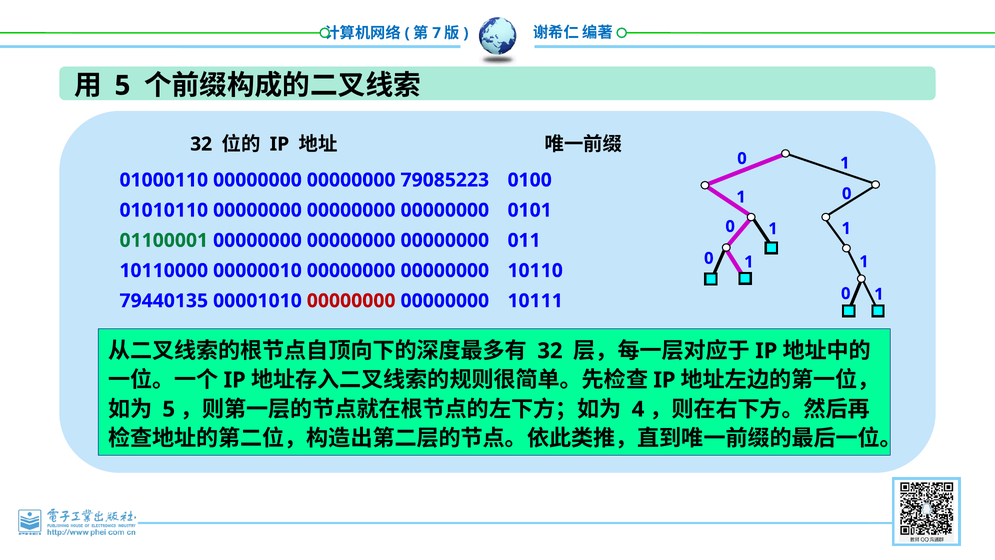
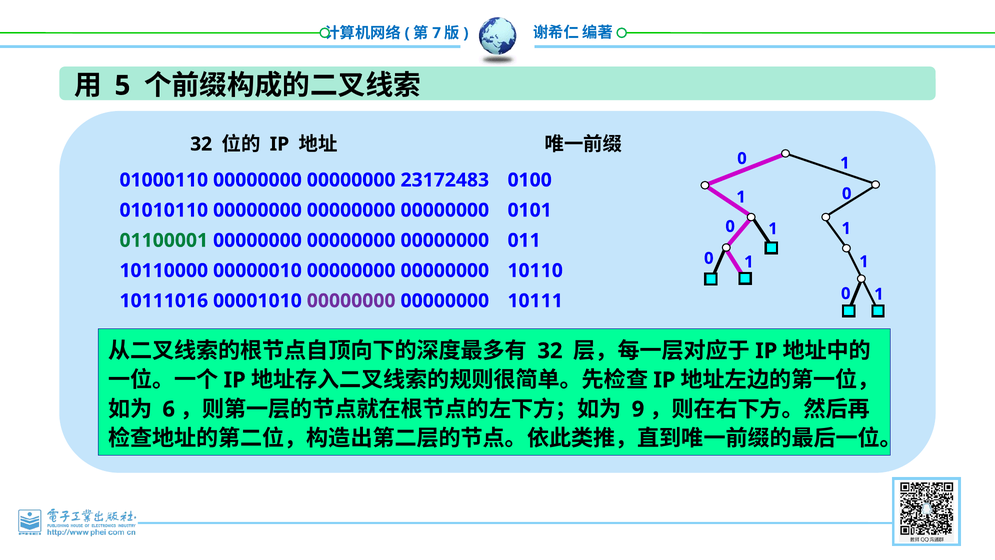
79085223: 79085223 -> 23172483 (445, 180)
79440135: 79440135 -> 10111016 (164, 301)
00000000 colour: red -> purple (351, 301)
5: 5 -> 6 (169, 409)
4: 4 -> 9 (638, 409)
